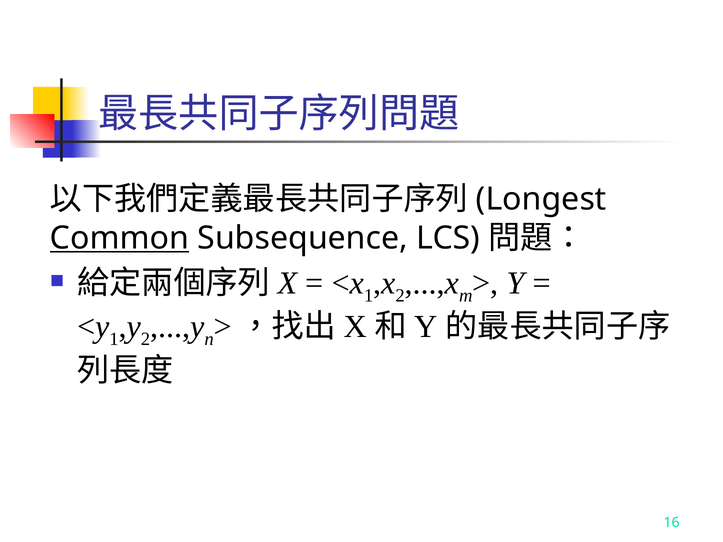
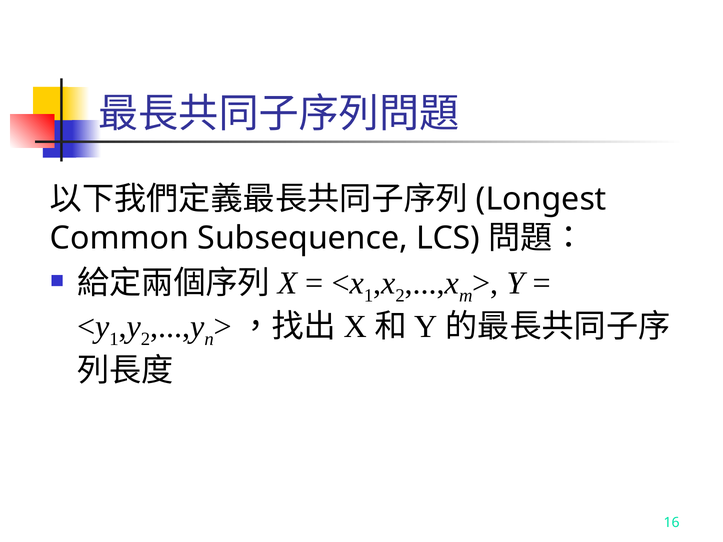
Common underline: present -> none (120, 238)
